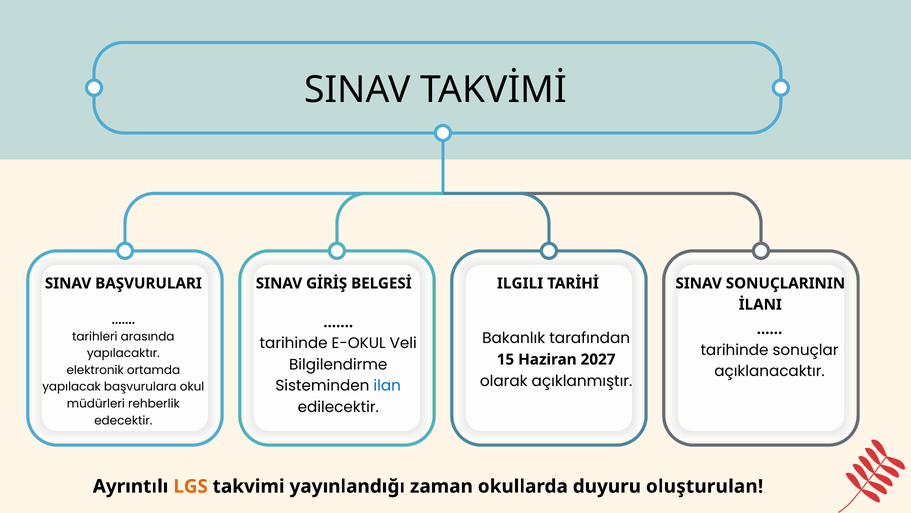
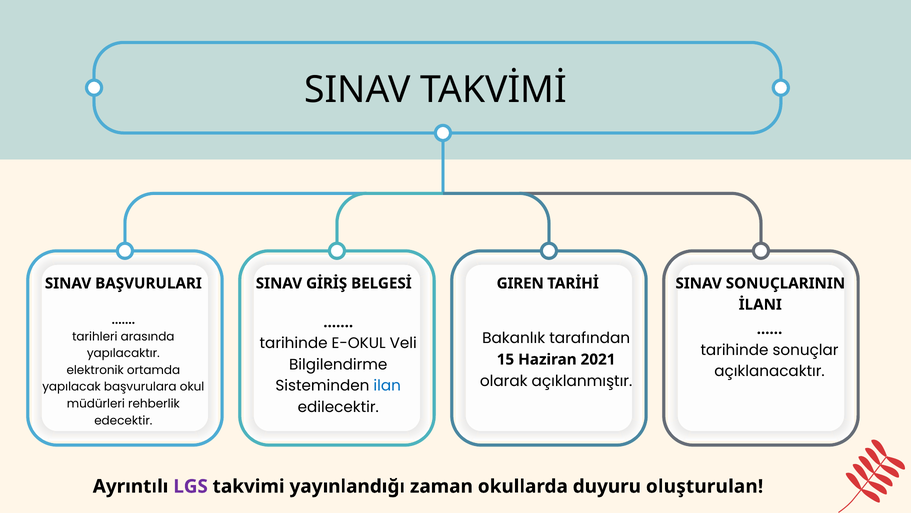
ILGILI: ILGILI -> GIREN (520, 283)
2027: 2027 -> 2021 (598, 359)
LGS colour: orange -> purple (191, 486)
